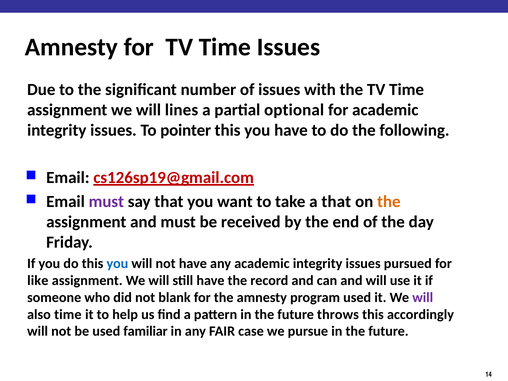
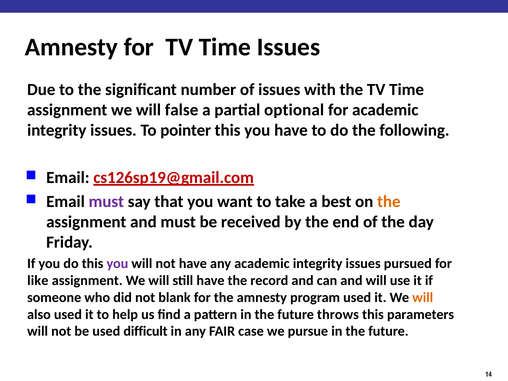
lines: lines -> false (182, 110)
a that: that -> best (336, 202)
you colour: blue -> purple (117, 264)
will colour: purple -> orange (423, 297)
also time: time -> used (68, 314)
accordingly: accordingly -> parameters (421, 314)
familiar: familiar -> difficult (146, 331)
